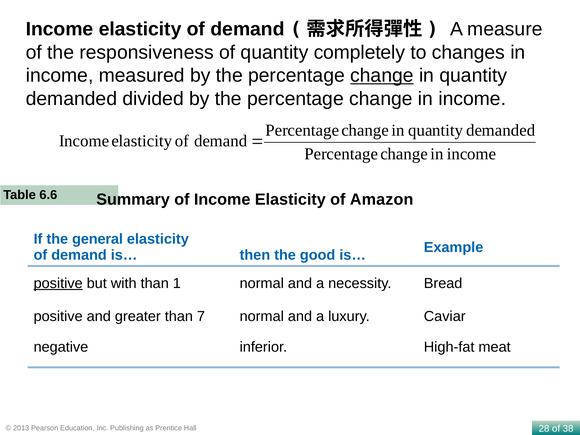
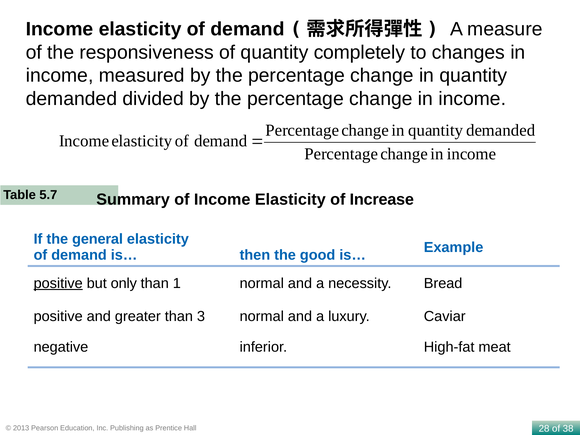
change underline: present -> none (382, 76)
6.6: 6.6 -> 5.7 (48, 195)
Amazon: Amazon -> Increase (382, 199)
with: with -> only (124, 283)
7: 7 -> 3 (201, 316)
